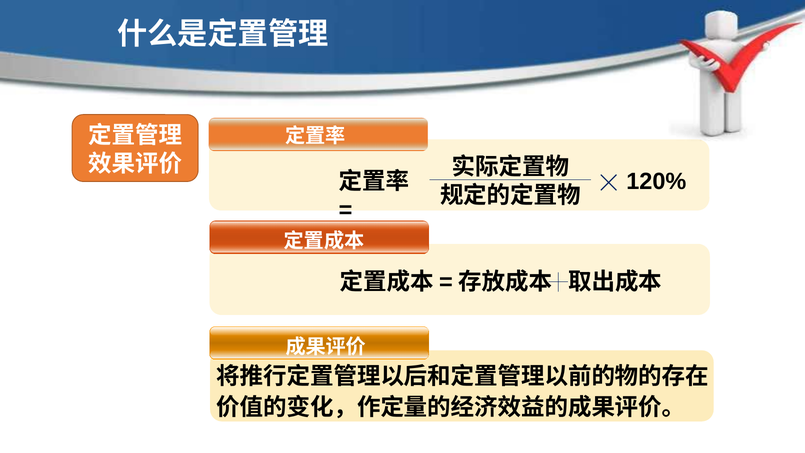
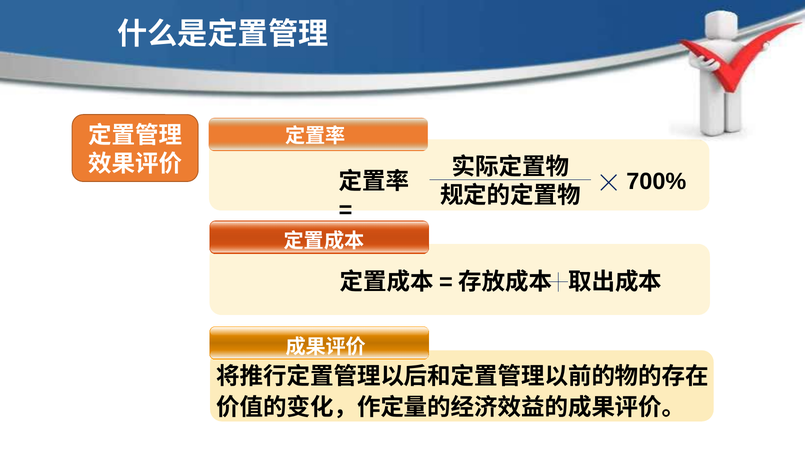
120%: 120% -> 700% (656, 182)
